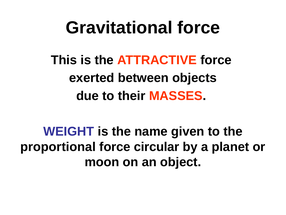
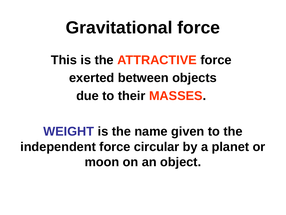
proportional: proportional -> independent (58, 146)
